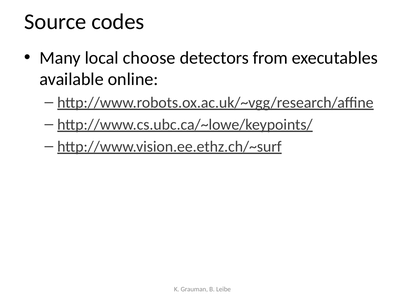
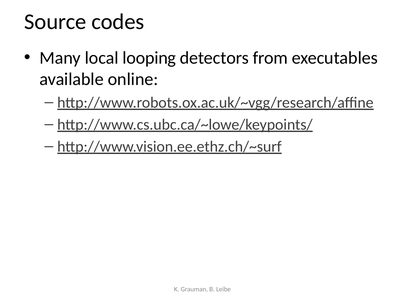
choose: choose -> looping (149, 58)
